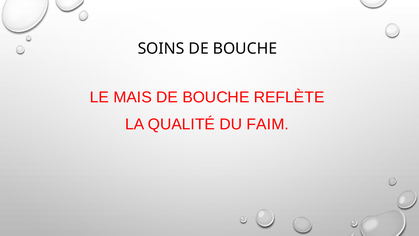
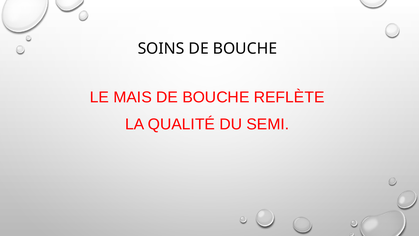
FAIM: FAIM -> SEMI (268, 124)
